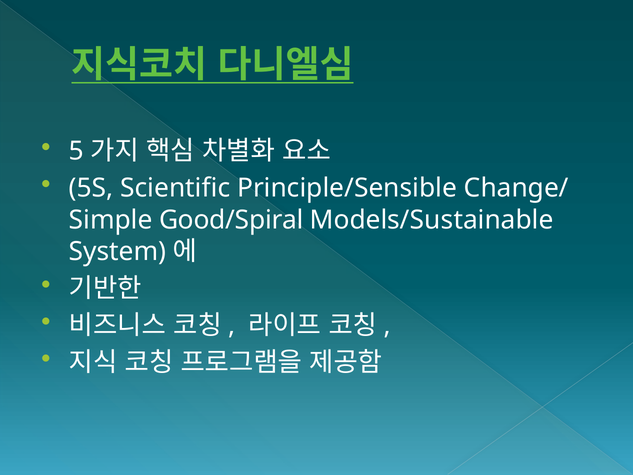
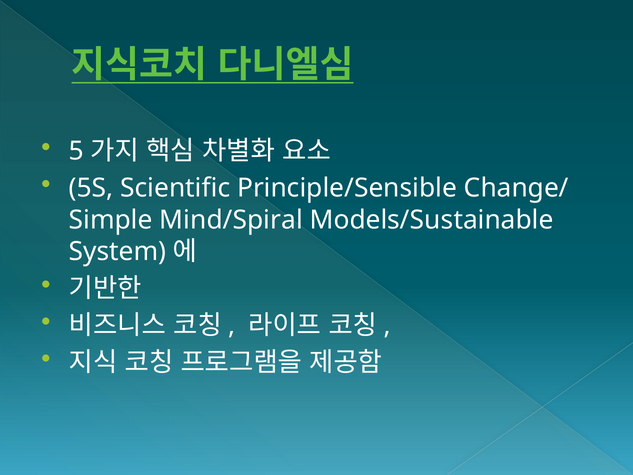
Good/Spiral: Good/Spiral -> Mind/Spiral (231, 220)
